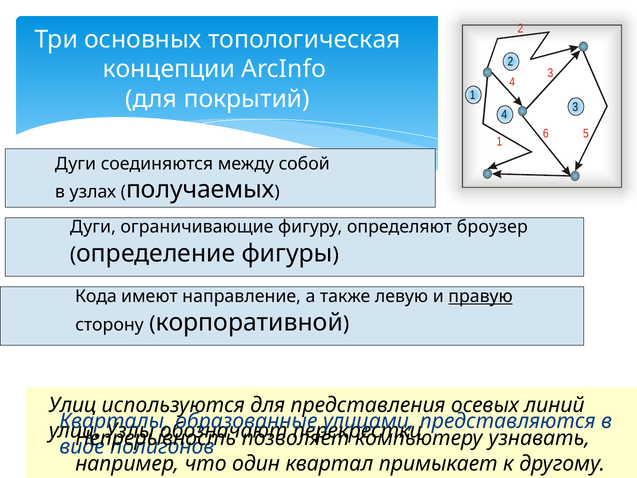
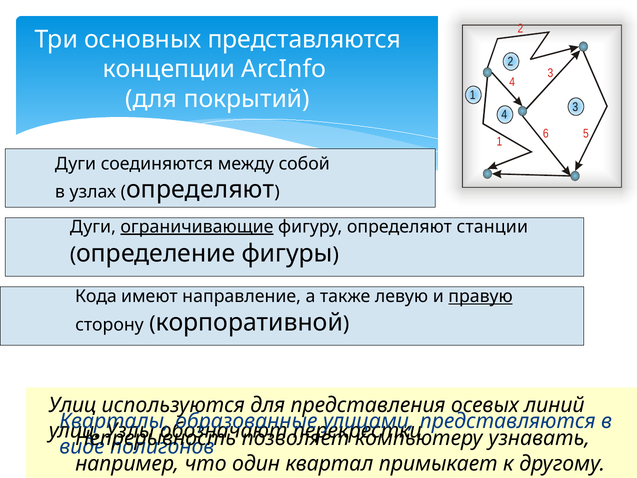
основных топологическая: топологическая -> представляются (304, 39)
получаемых: получаемых -> определяют (200, 190)
ограничивающие underline: none -> present (197, 227)
броузер: броузер -> станции (492, 227)
